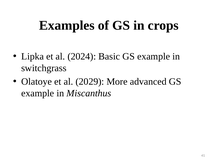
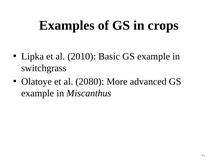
2024: 2024 -> 2010 (82, 57)
2029: 2029 -> 2080 (90, 82)
